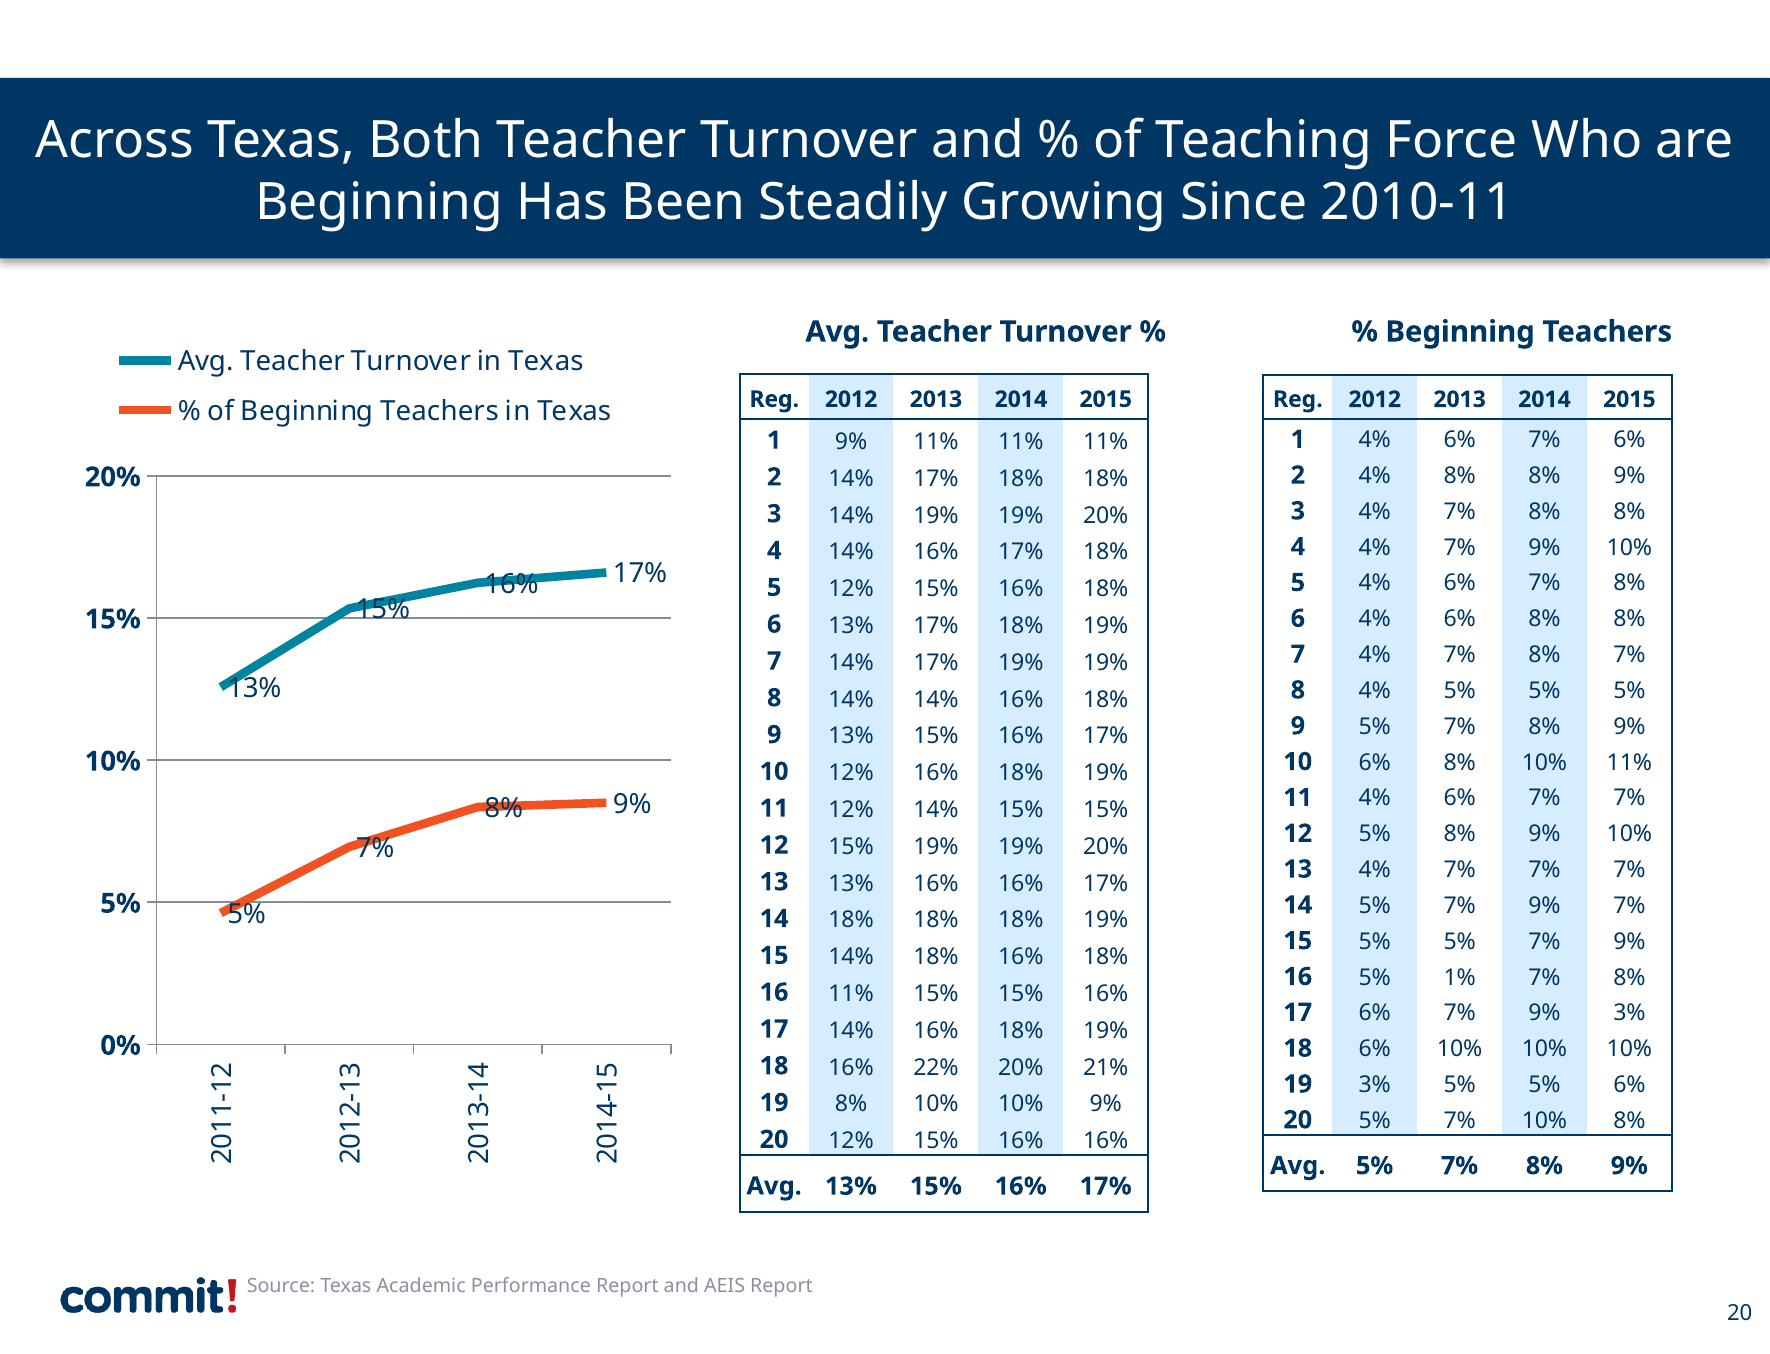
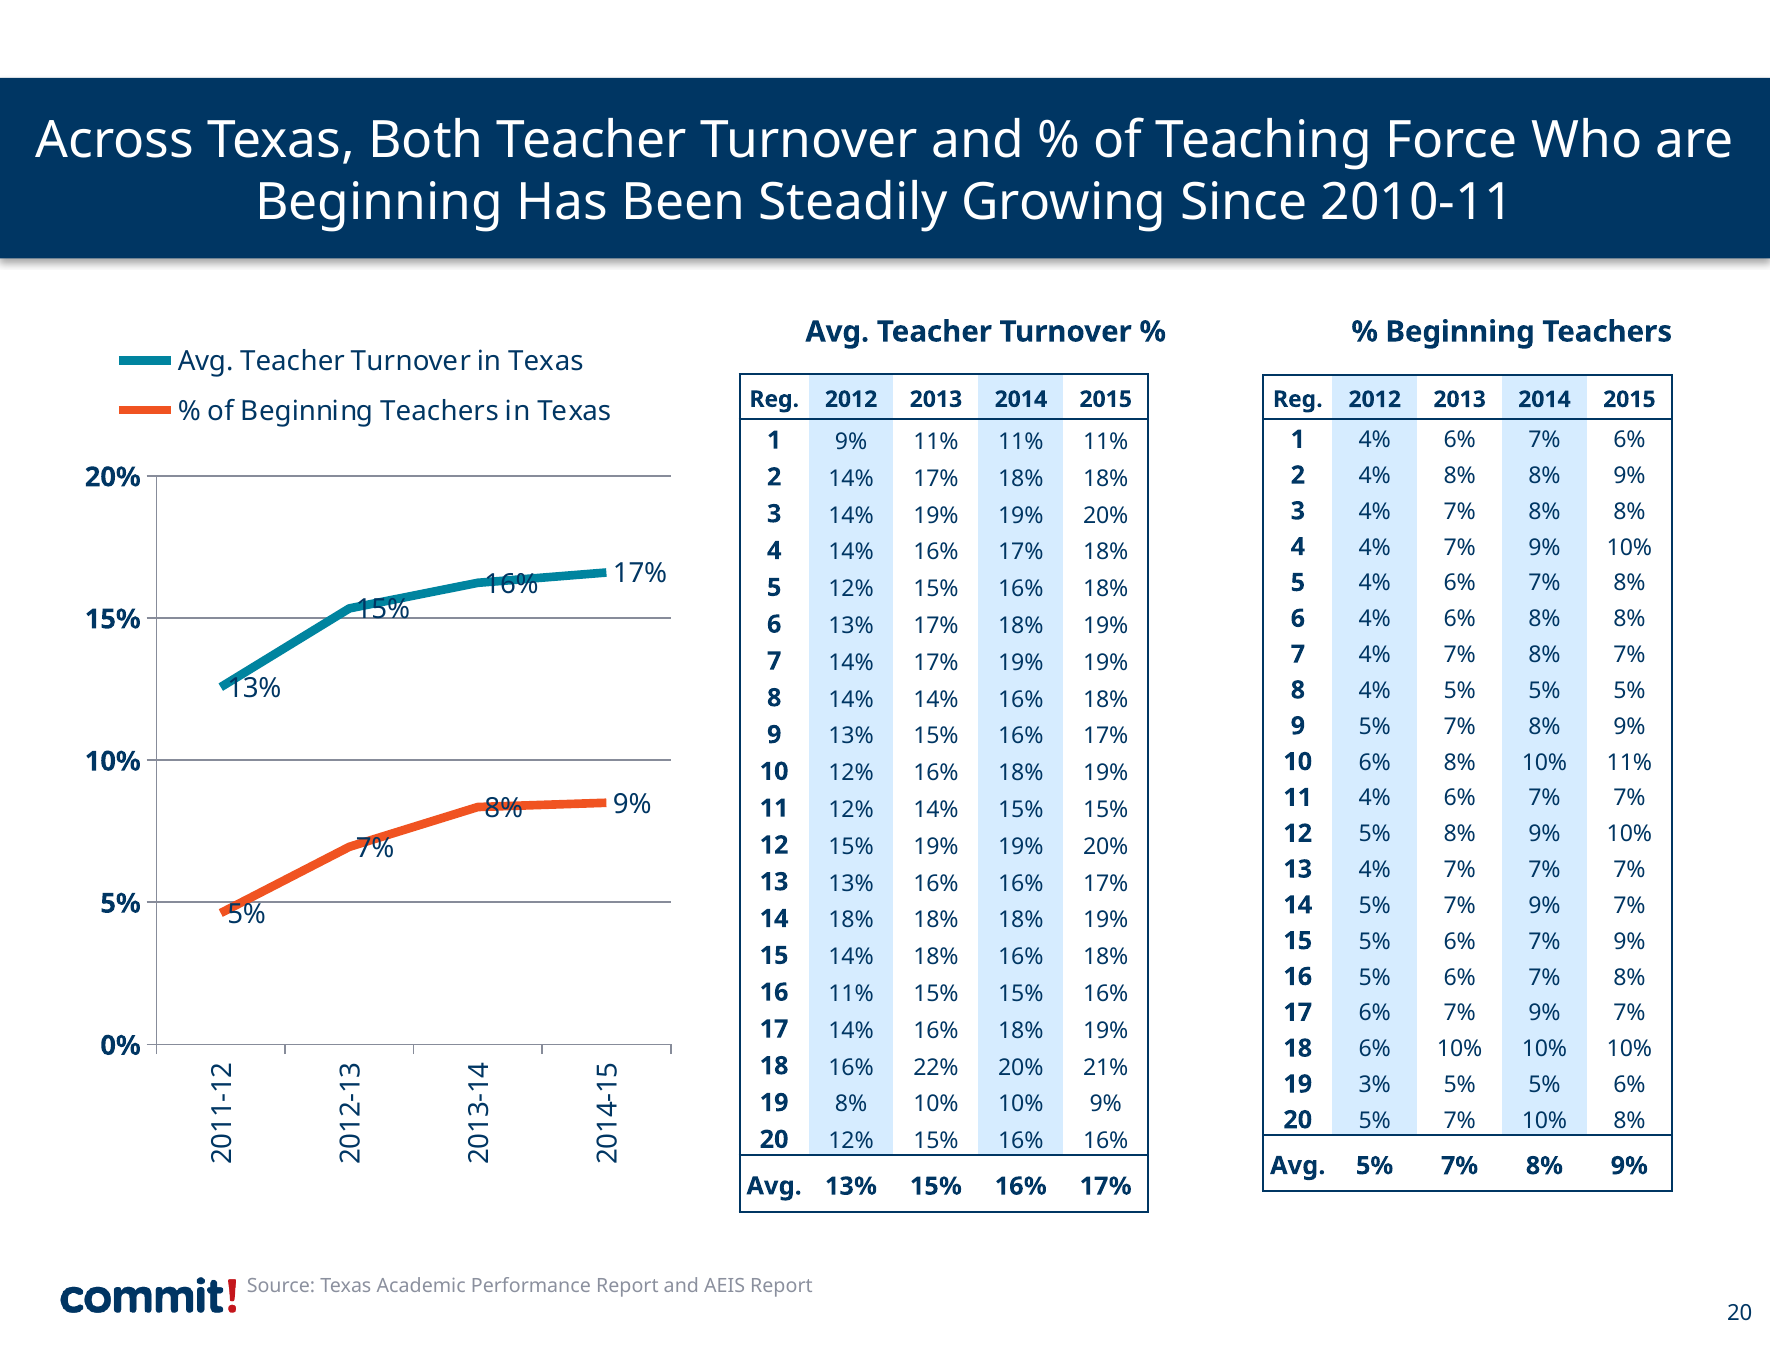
5%: 5% -> 6% (1460, 942)
1%: 1% -> 6% (1460, 977)
3%: 3% -> 7% (1629, 1013)
